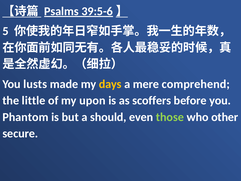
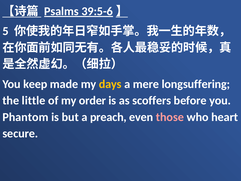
lusts: lusts -> keep (35, 84)
comprehend: comprehend -> longsuffering (196, 84)
upon: upon -> order (93, 100)
should: should -> preach (108, 117)
those colour: light green -> pink (170, 117)
other: other -> heart (225, 117)
